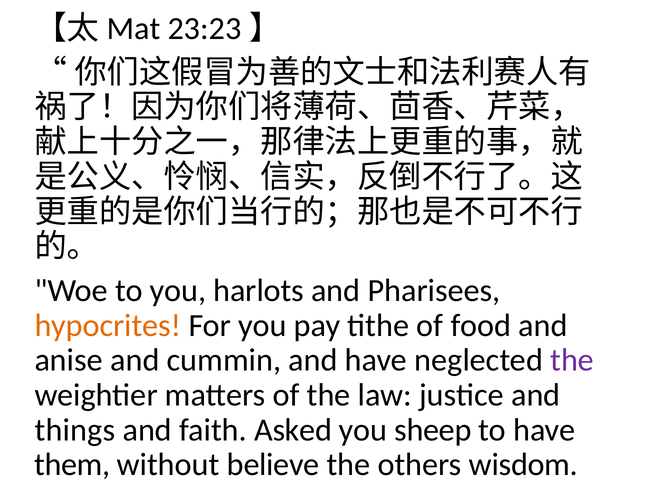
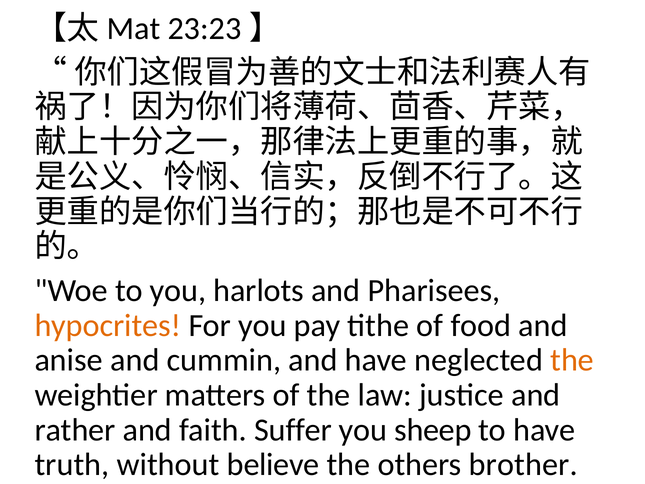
the colour: purple -> orange (572, 360)
things: things -> rather (75, 430)
Asked: Asked -> Suffer (293, 430)
them: them -> truth (72, 465)
wisdom: wisdom -> brother (523, 465)
